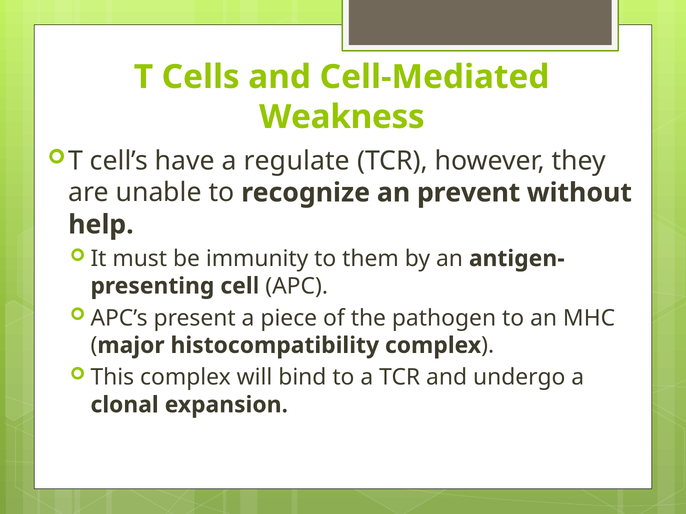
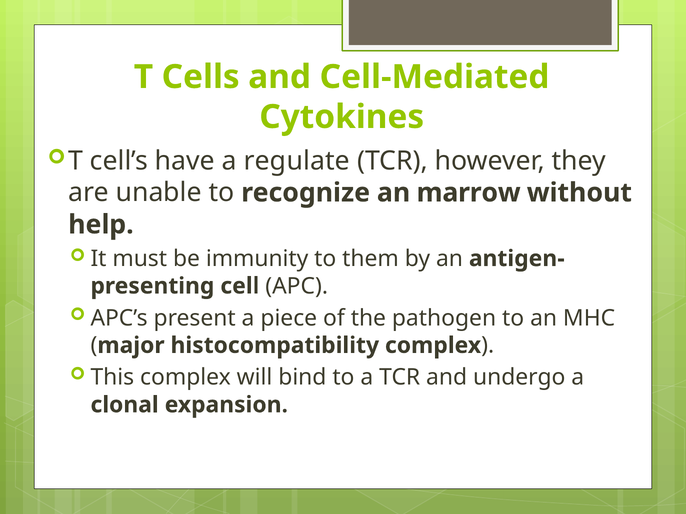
Weakness: Weakness -> Cytokines (342, 117)
prevent: prevent -> marrow (469, 193)
